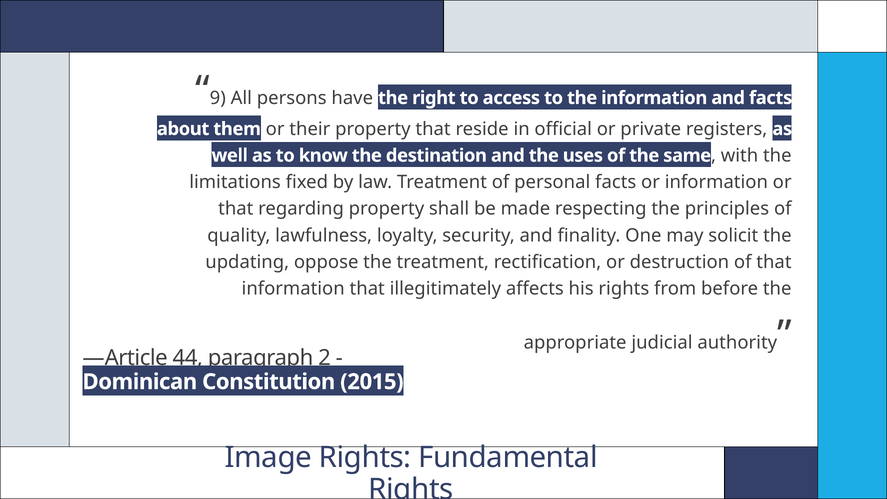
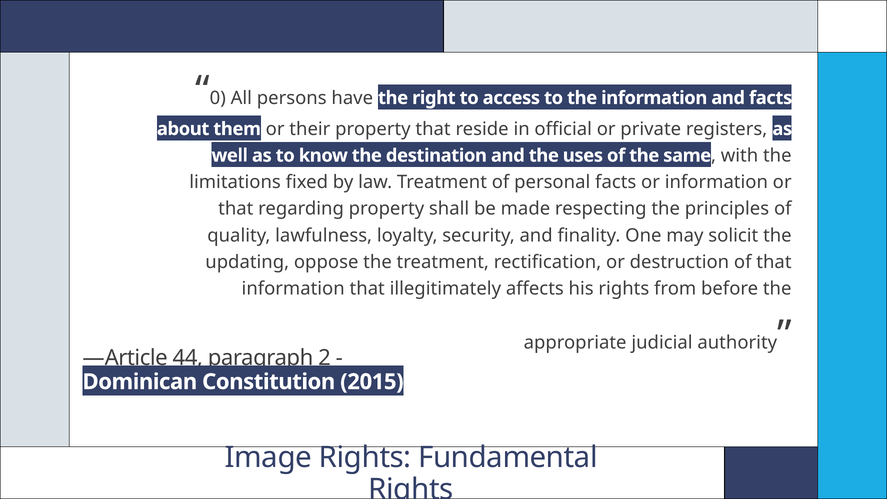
9: 9 -> 0 (218, 98)
